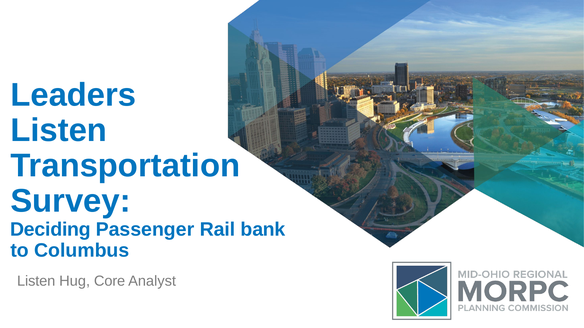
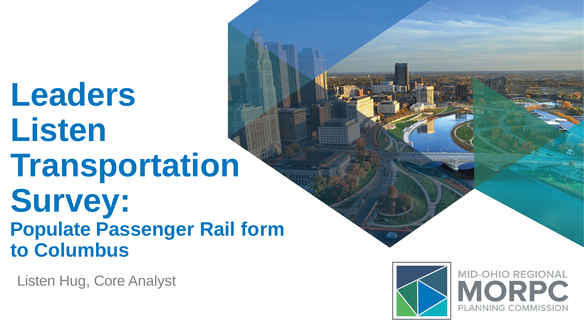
Deciding: Deciding -> Populate (50, 230)
bank: bank -> form (263, 230)
